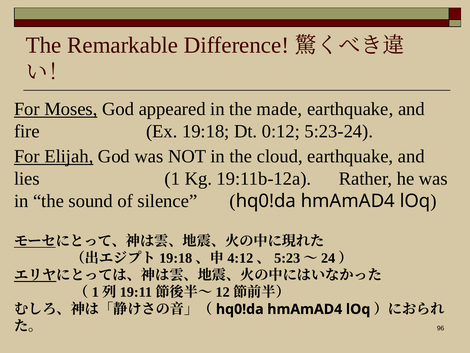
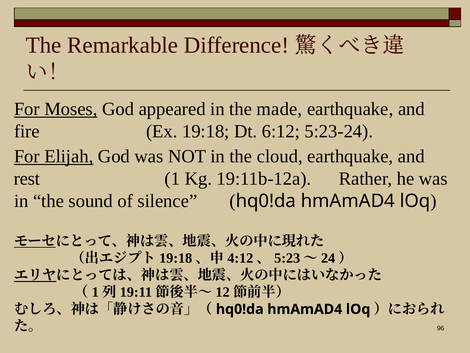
0:12: 0:12 -> 6:12 (281, 131)
lies: lies -> rest (27, 178)
